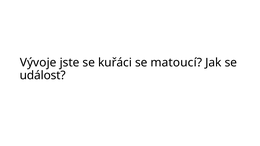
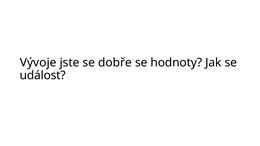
kuřáci: kuřáci -> dobře (115, 63)
matoucí: matoucí -> hodnoty (176, 63)
